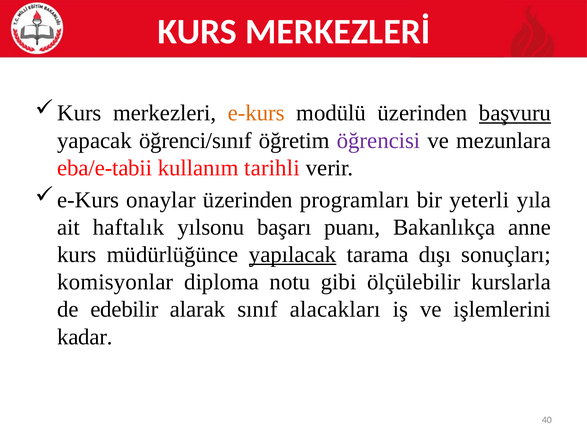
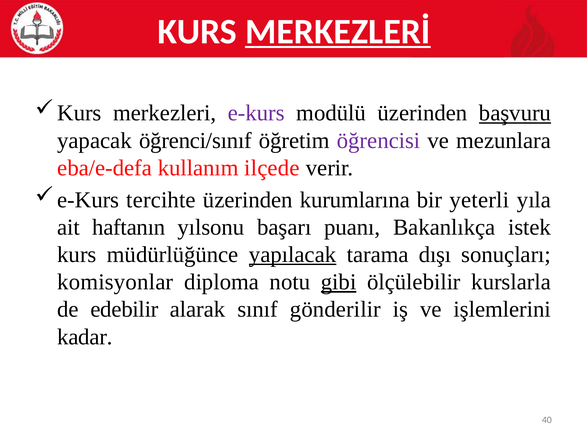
MERKEZLERİ underline: none -> present (338, 32)
e-kurs colour: orange -> purple (256, 113)
eba/e-tabii: eba/e-tabii -> eba/e-defa (105, 168)
tarihli: tarihli -> ilçede (272, 168)
onaylar: onaylar -> tercihte (161, 200)
programları: programları -> kurumlarına (355, 200)
haftalık: haftalık -> haftanın (129, 227)
anne: anne -> istek (530, 227)
gibi underline: none -> present (339, 282)
alacakları: alacakları -> gönderilir (335, 310)
